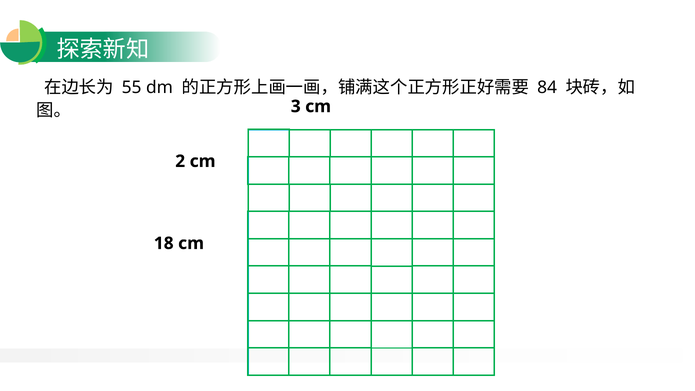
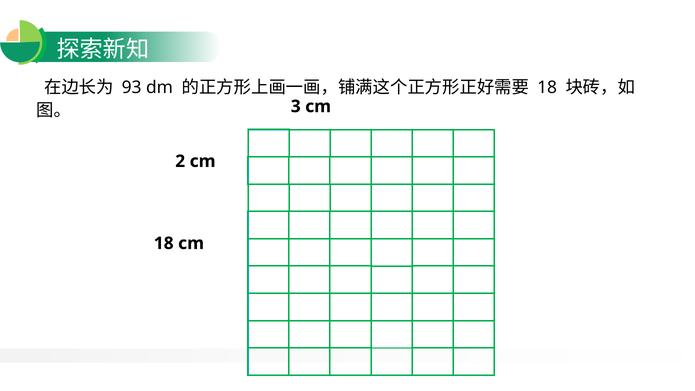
55: 55 -> 93 (132, 87)
84: 84 -> 18 (547, 87)
